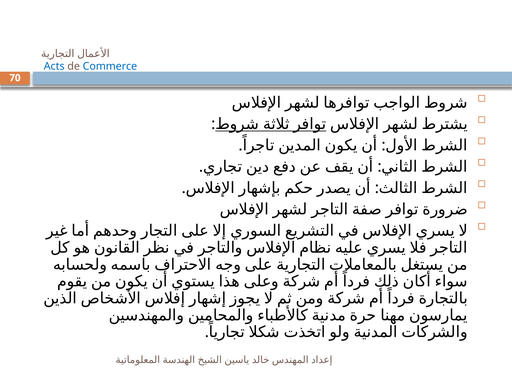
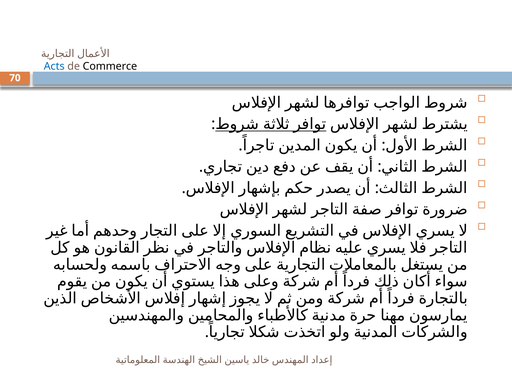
Commerce colour: blue -> black (110, 66)
